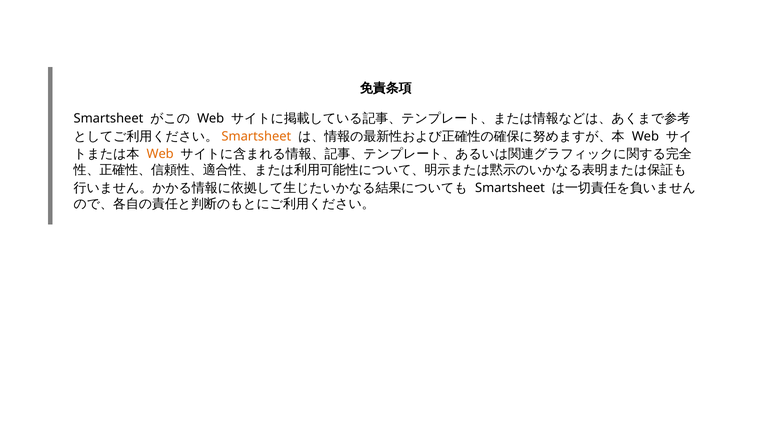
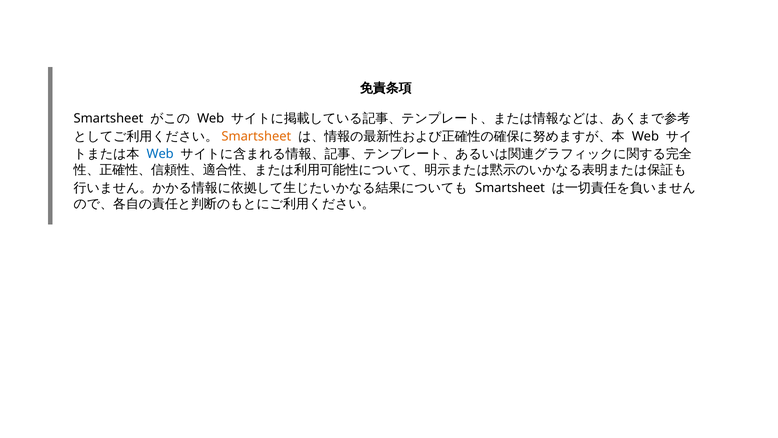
Web colour: orange -> blue (160, 154)
